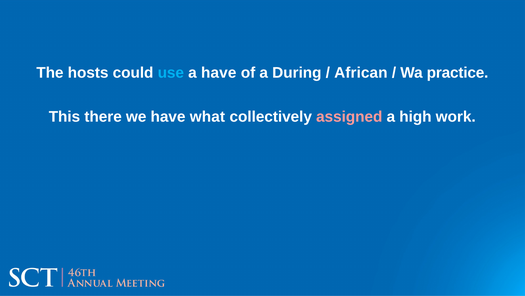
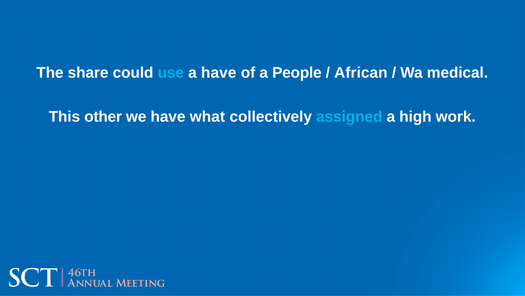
hosts: hosts -> share (88, 73)
During: During -> People (297, 73)
practice: practice -> medical (457, 73)
there: there -> other (103, 117)
assigned colour: pink -> light blue (349, 117)
